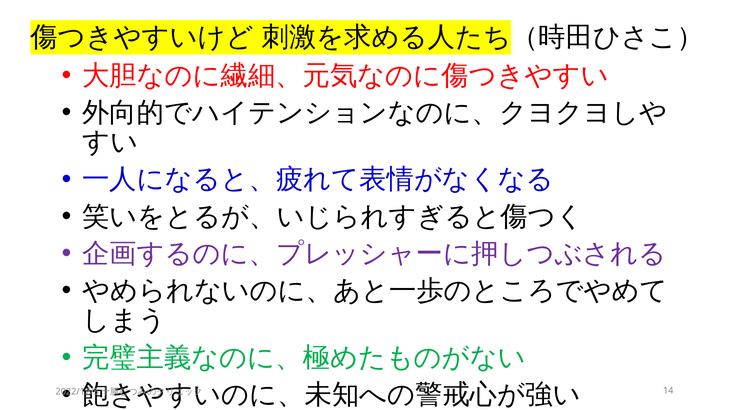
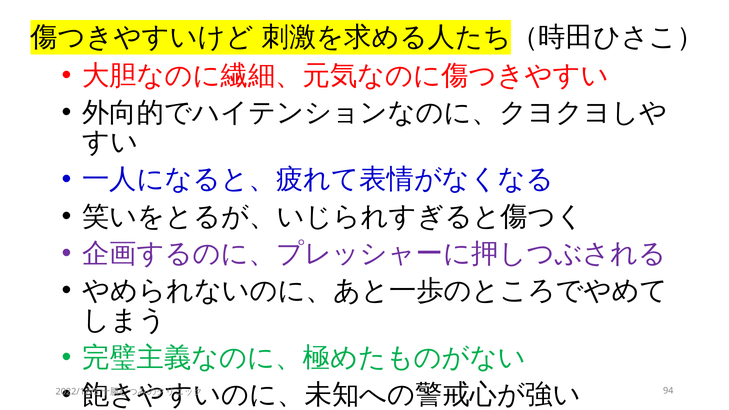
14: 14 -> 94 (668, 391)
